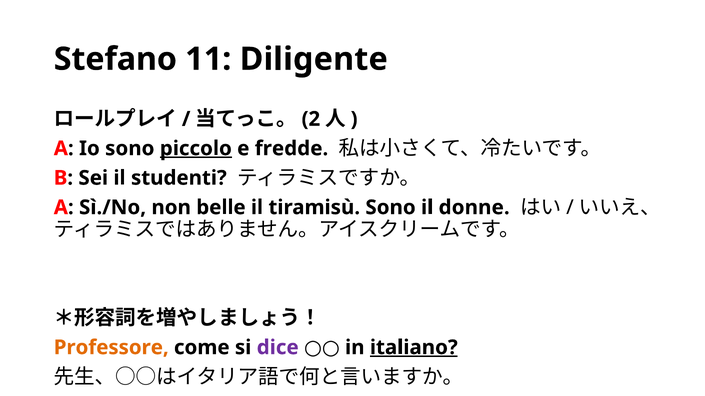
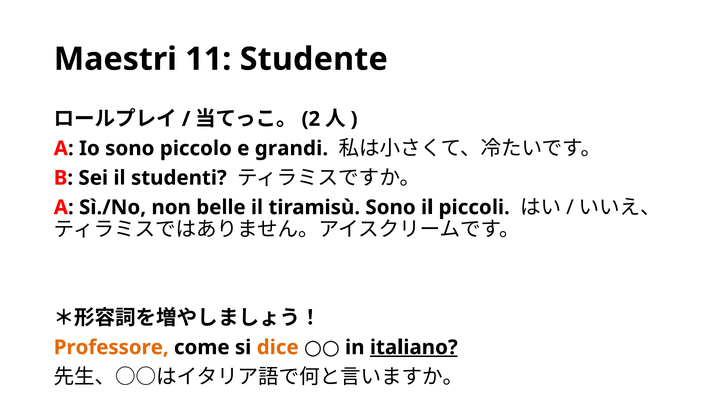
Stefano: Stefano -> Maestri (115, 59)
Diligente: Diligente -> Studente (314, 59)
piccolo underline: present -> none (196, 149)
fredde: fredde -> grandi (291, 149)
donne: donne -> piccoli (474, 208)
dice colour: purple -> orange (278, 348)
